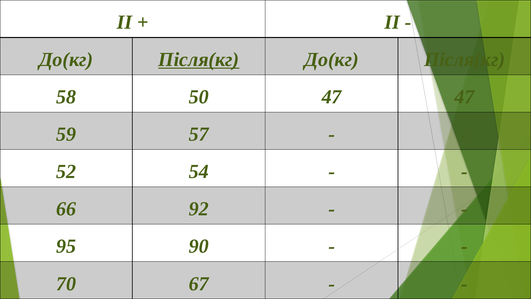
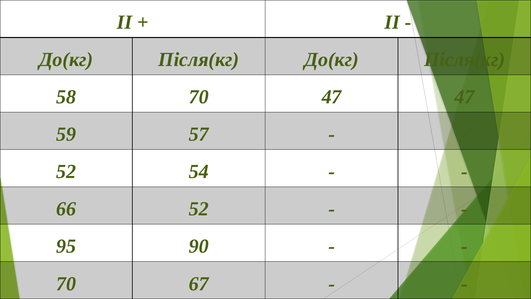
Після(кг underline: present -> none (199, 59)
58 50: 50 -> 70 (199, 97)
66 92: 92 -> 52 (199, 209)
